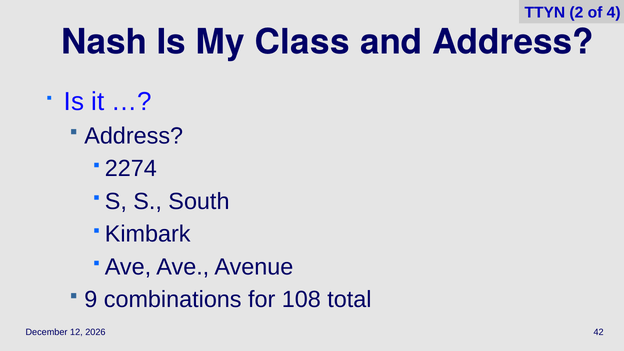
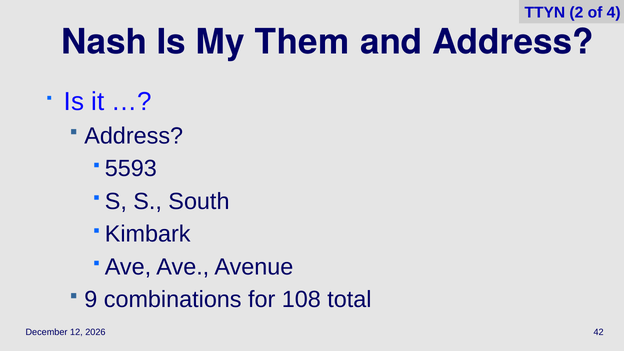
Class: Class -> Them (302, 42)
2274: 2274 -> 5593 (131, 169)
